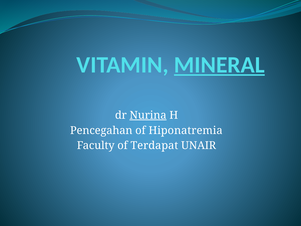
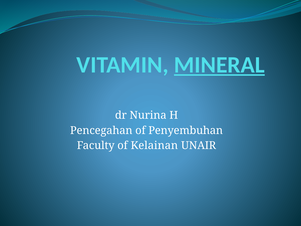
Nurina underline: present -> none (148, 115)
Hiponatremia: Hiponatremia -> Penyembuhan (186, 130)
Terdapat: Terdapat -> Kelainan (154, 145)
